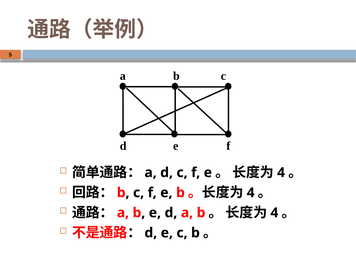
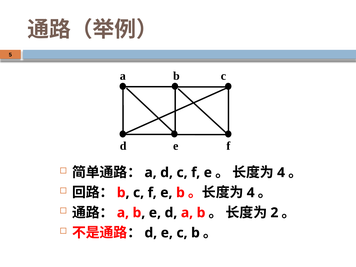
4: 4 -> 2 (274, 213)
